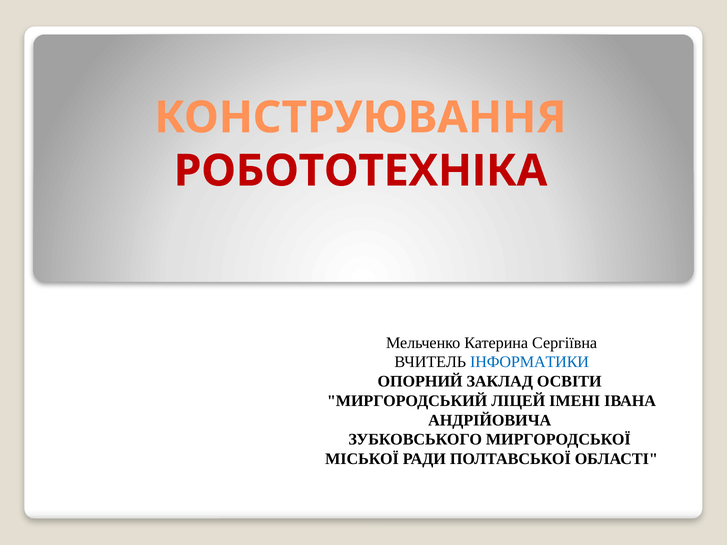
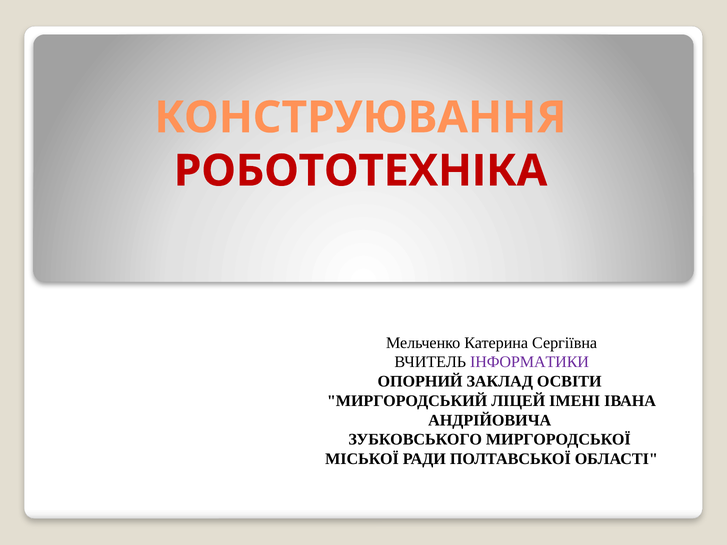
ІНФОРМАТИКИ colour: blue -> purple (530, 362)
